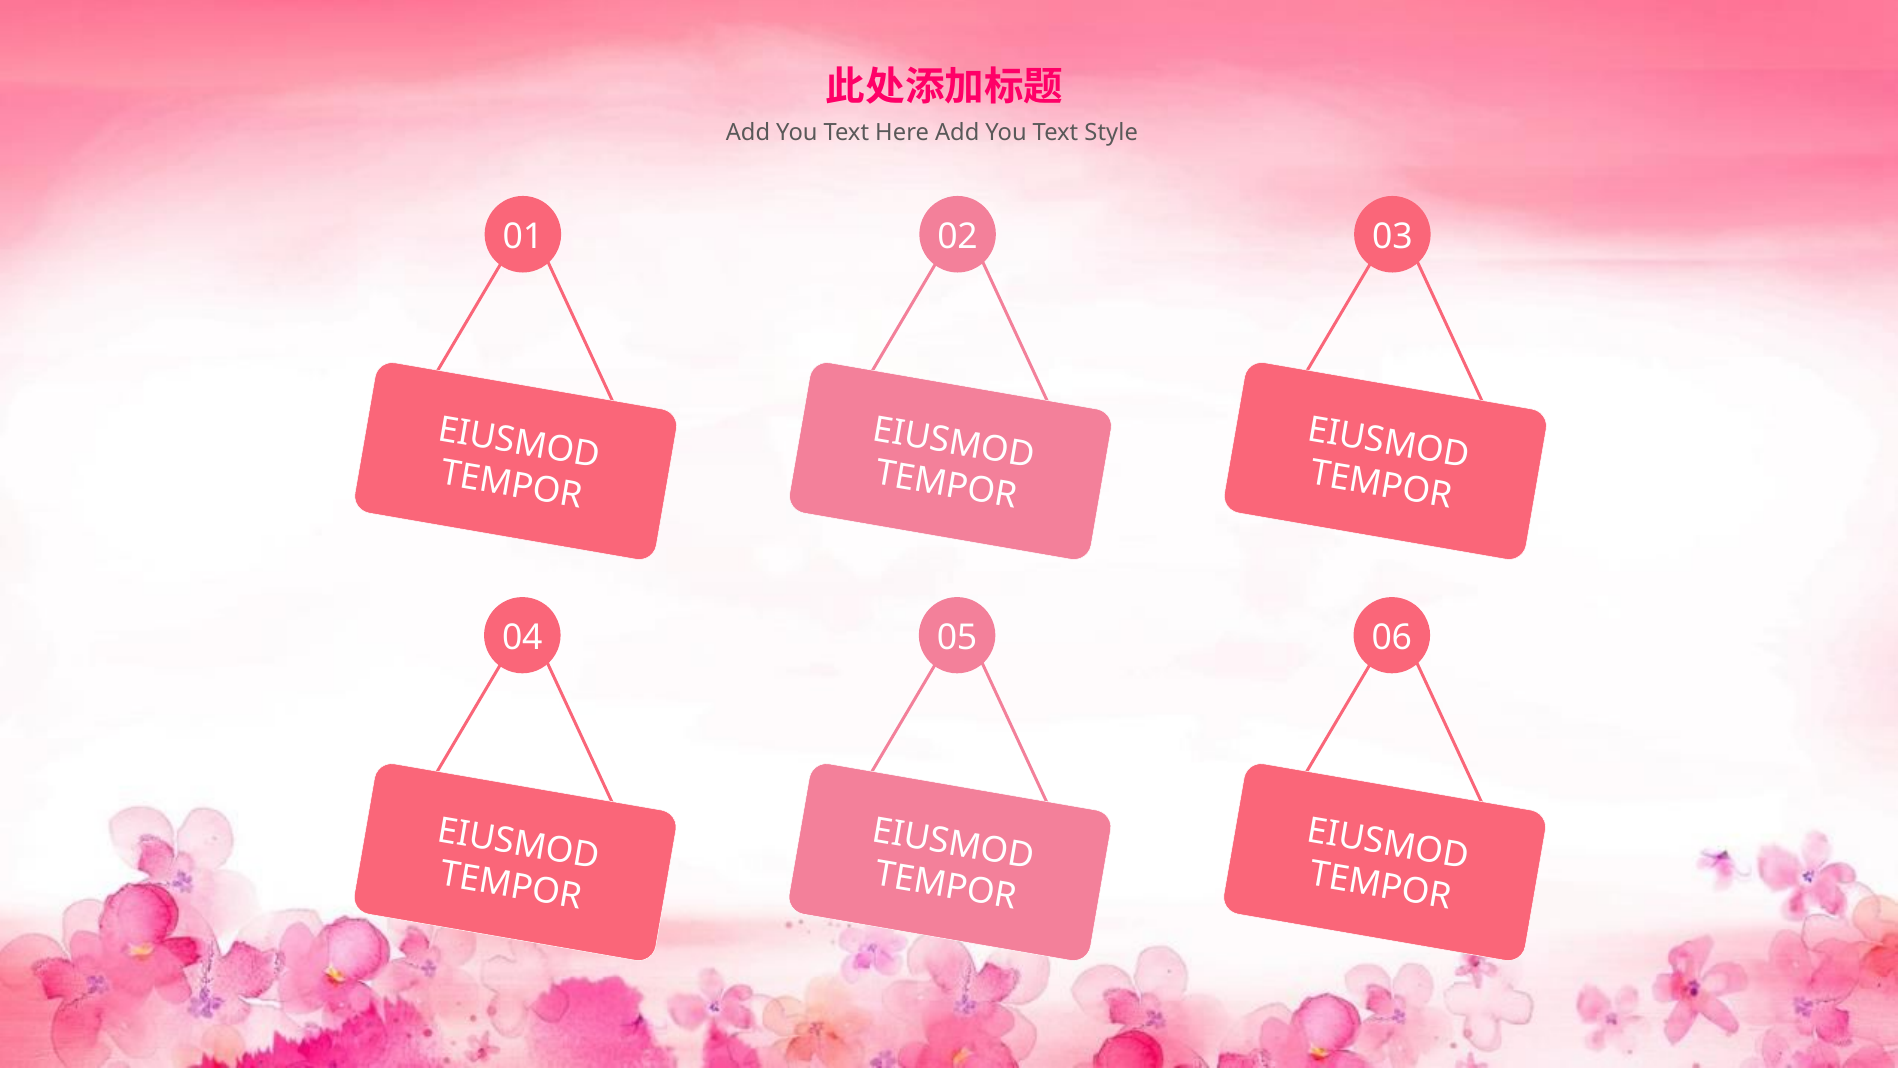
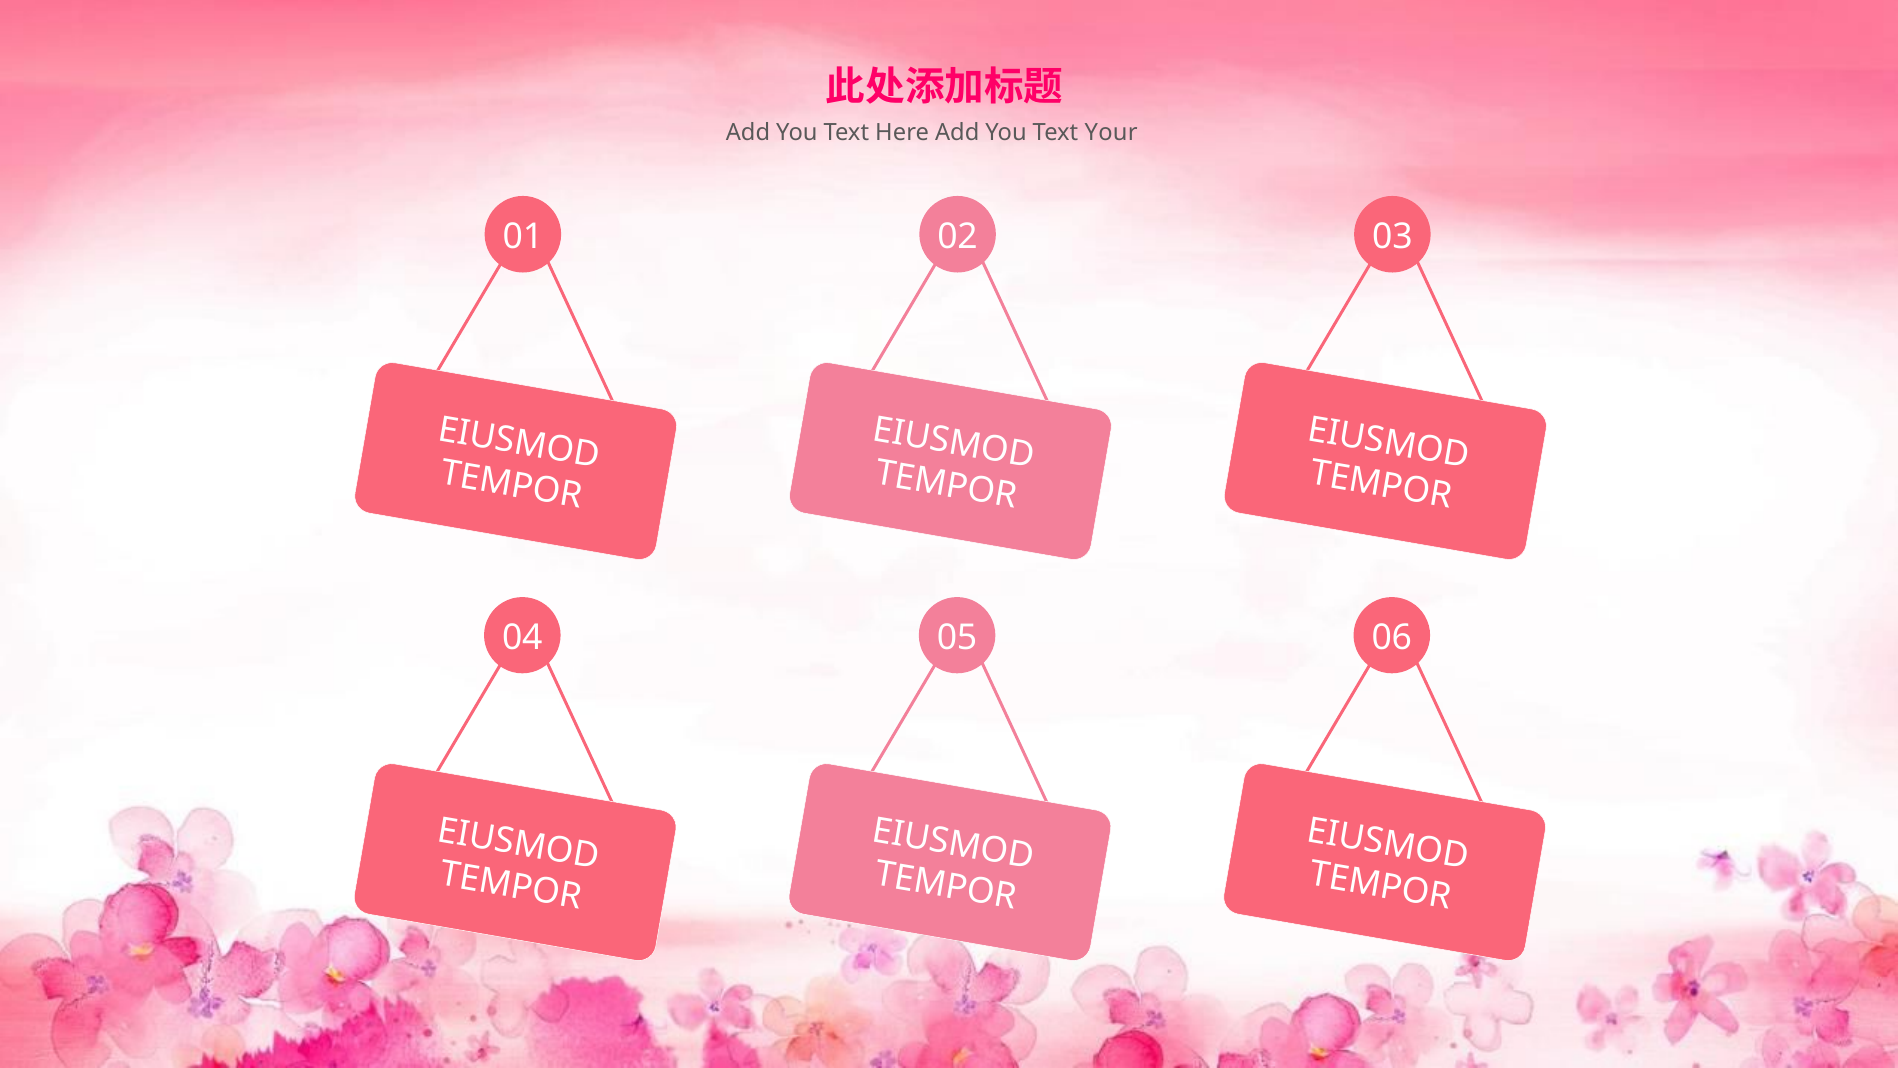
Style: Style -> Your (1111, 132)
